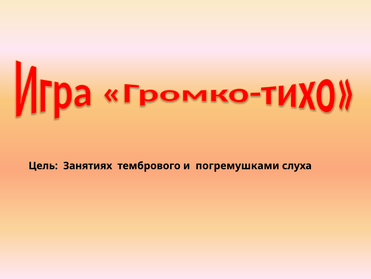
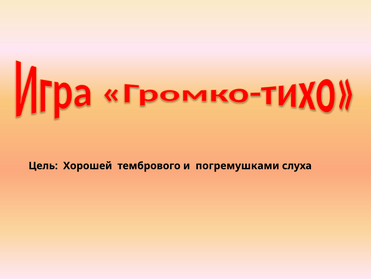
Занятиях: Занятиях -> Хорошей (88, 165)
